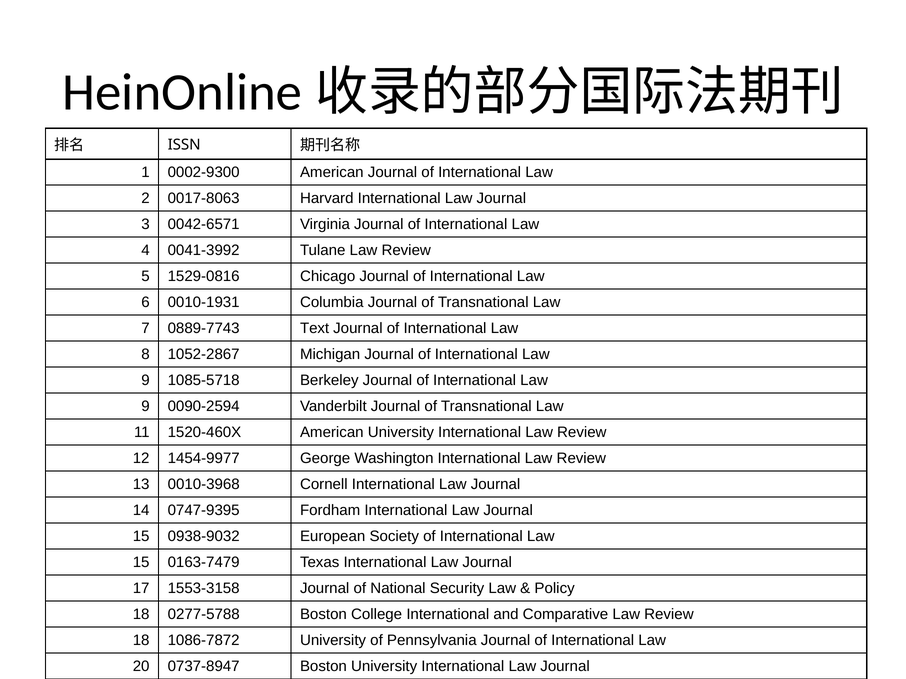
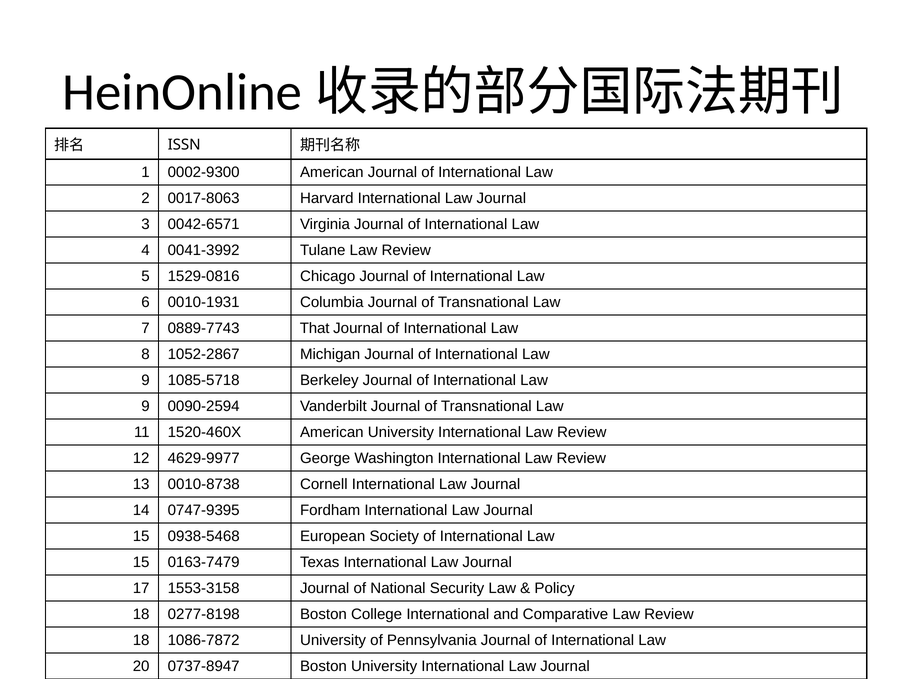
Text: Text -> That (315, 329)
1454-9977: 1454-9977 -> 4629-9977 (204, 459)
0010-3968: 0010-3968 -> 0010-8738 (204, 485)
0938-9032: 0938-9032 -> 0938-5468 (204, 537)
0277-5788: 0277-5788 -> 0277-8198 (204, 615)
